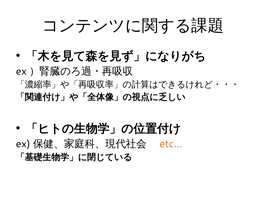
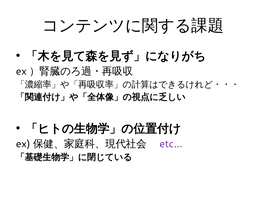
etc… colour: orange -> purple (171, 143)
